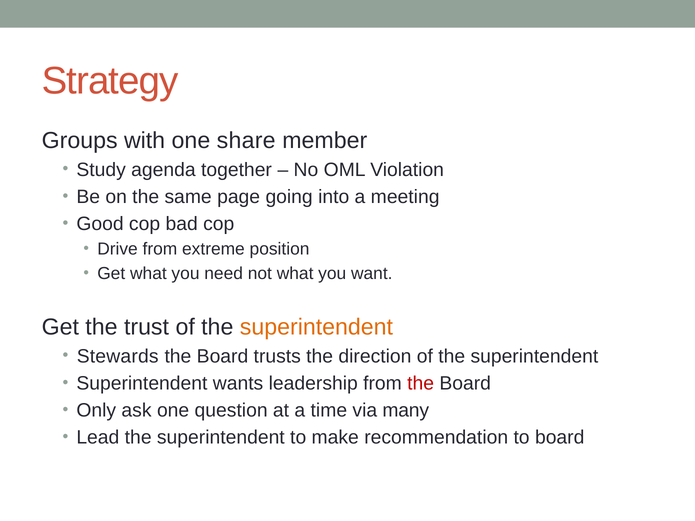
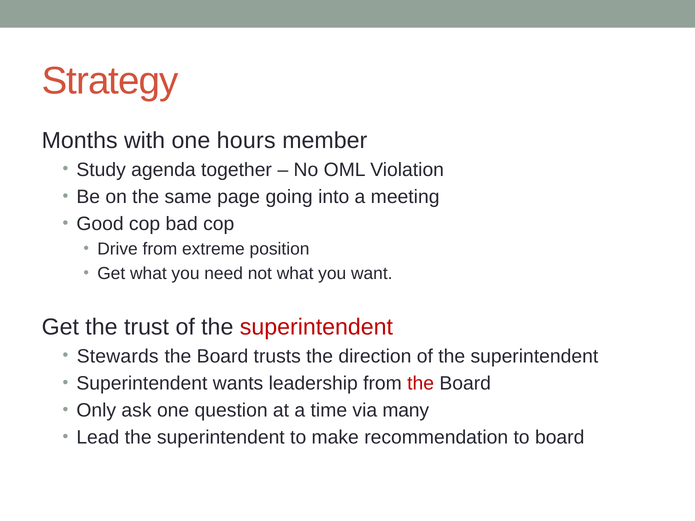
Groups: Groups -> Months (80, 141)
share: share -> hours (246, 141)
superintendent colour: orange -> red (316, 327)
